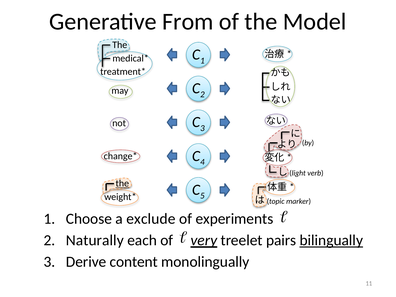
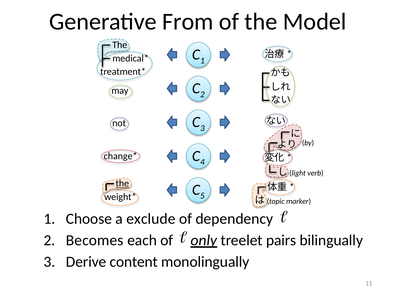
experiments: experiments -> dependency (234, 219)
Naturally: Naturally -> Becomes (95, 240)
very: very -> only (204, 240)
bilingually underline: present -> none (331, 240)
